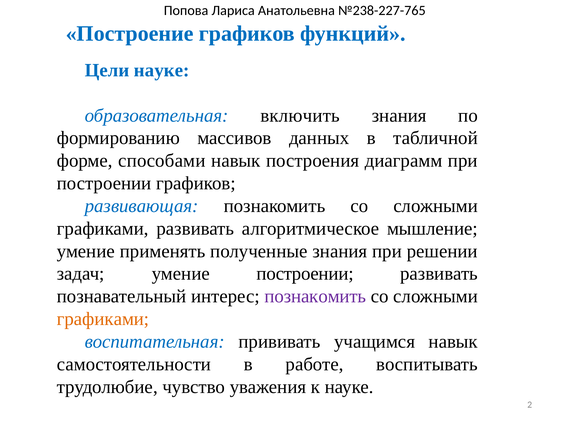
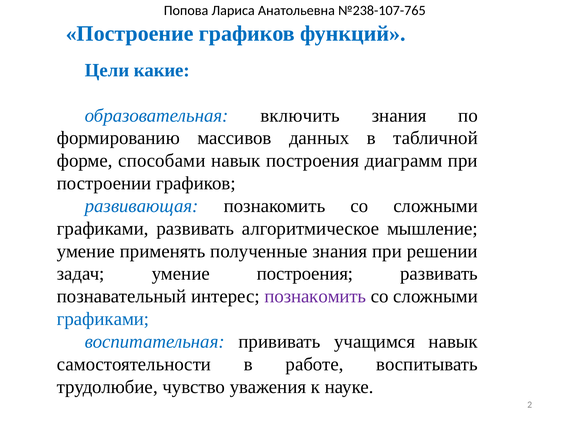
№238-227-765: №238-227-765 -> №238-107-765 (382, 11)
Цели науке: науке -> какие (162, 70)
умение построении: построении -> построения (305, 274)
графиками colour: orange -> blue (103, 319)
